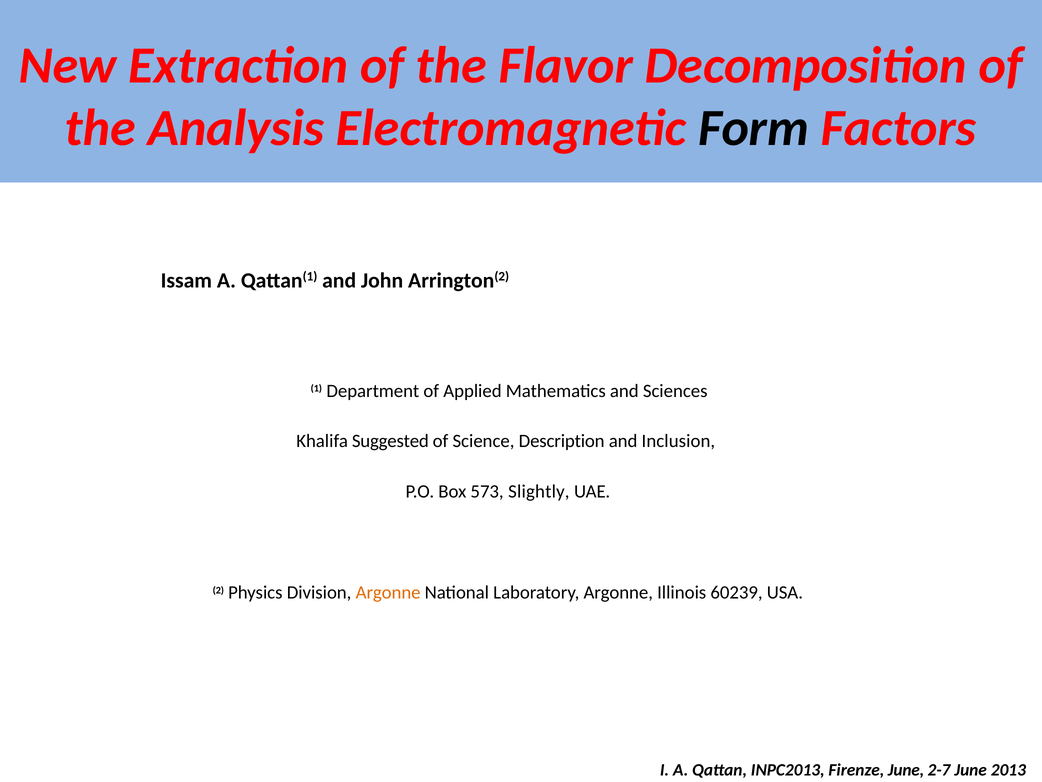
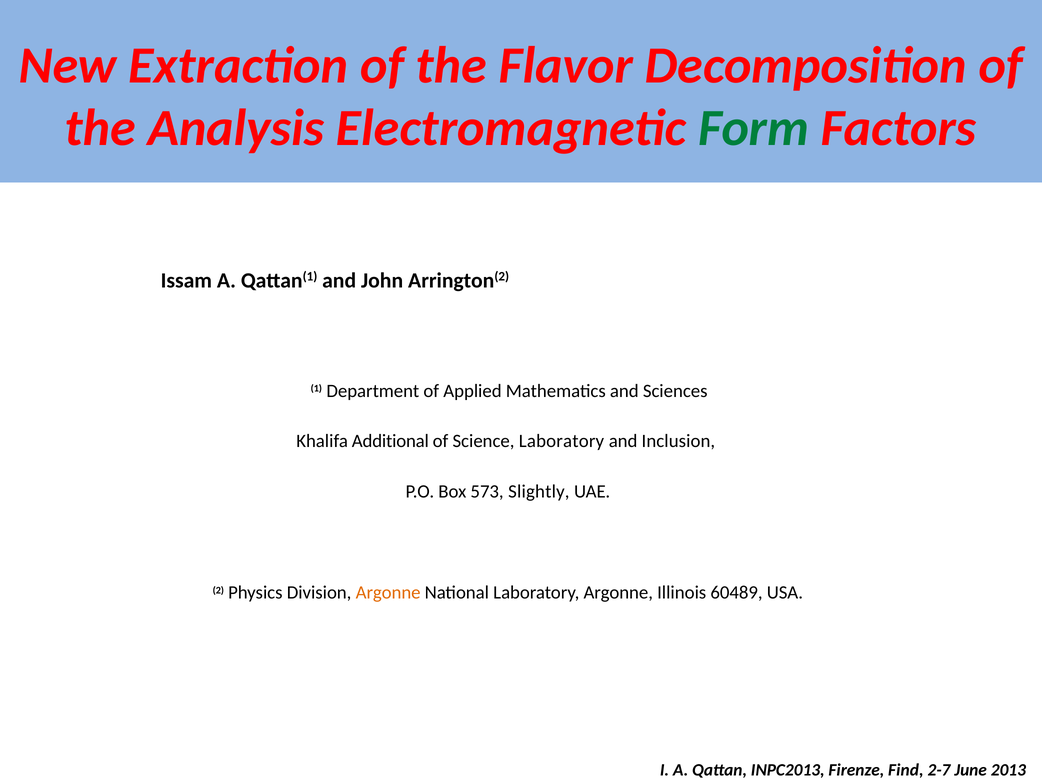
Form colour: black -> green (753, 128)
Suggested: Suggested -> Additional (390, 441)
Science Description: Description -> Laboratory (561, 441)
60239: 60239 -> 60489 (737, 592)
Firenze June: June -> Find (906, 770)
